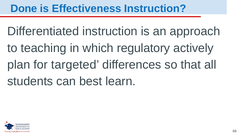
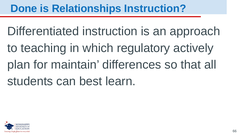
Effectiveness: Effectiveness -> Relationships (87, 9)
targeted: targeted -> maintain (75, 65)
